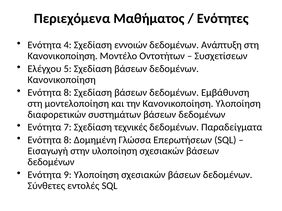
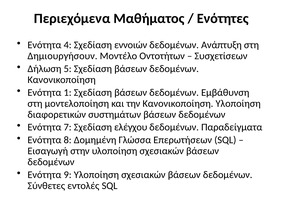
Κανονικοποίηση: Κανονικοποίηση -> Δημιουργήσουν (62, 56)
Ελέγχου: Ελέγχου -> Δήλωση (44, 69)
8: 8 -> 1 (68, 93)
τεχνικές: τεχνικές -> ελέγχου (131, 128)
